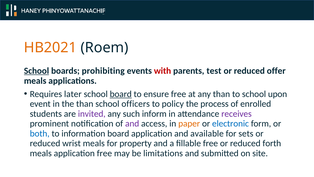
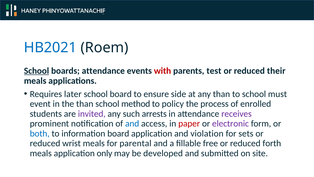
HB2021 colour: orange -> blue (50, 47)
boards prohibiting: prohibiting -> attendance (103, 71)
offer: offer -> their (276, 71)
board underline: present -> none (121, 94)
ensure free: free -> side (179, 94)
upon: upon -> must (278, 94)
officers: officers -> method (136, 104)
inform: inform -> arrests (154, 114)
and colour: purple -> blue (132, 123)
paper colour: orange -> red (189, 123)
electronic colour: blue -> purple (231, 123)
available: available -> violation (207, 133)
property: property -> parental (135, 143)
application free: free -> only (105, 153)
limitations: limitations -> developed (163, 153)
